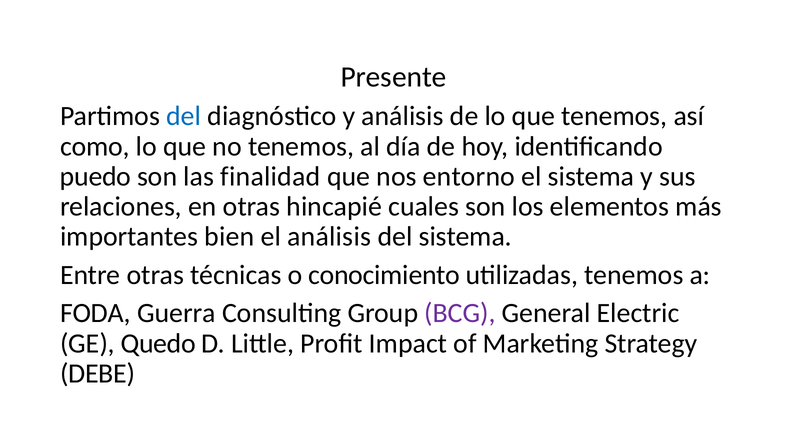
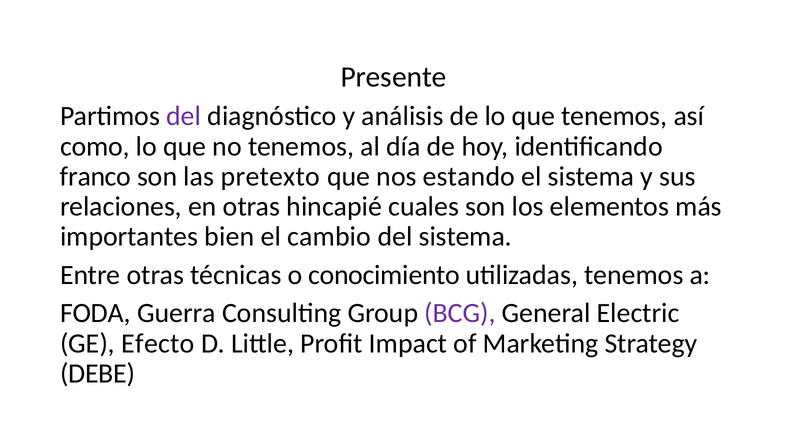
del colour: blue -> purple (184, 116)
puedo: puedo -> franco (95, 176)
finalidad: finalidad -> pretexto (270, 176)
entorno: entorno -> estando (469, 176)
el análisis: análisis -> cambio (329, 236)
Quedo: Quedo -> Efecto (158, 343)
